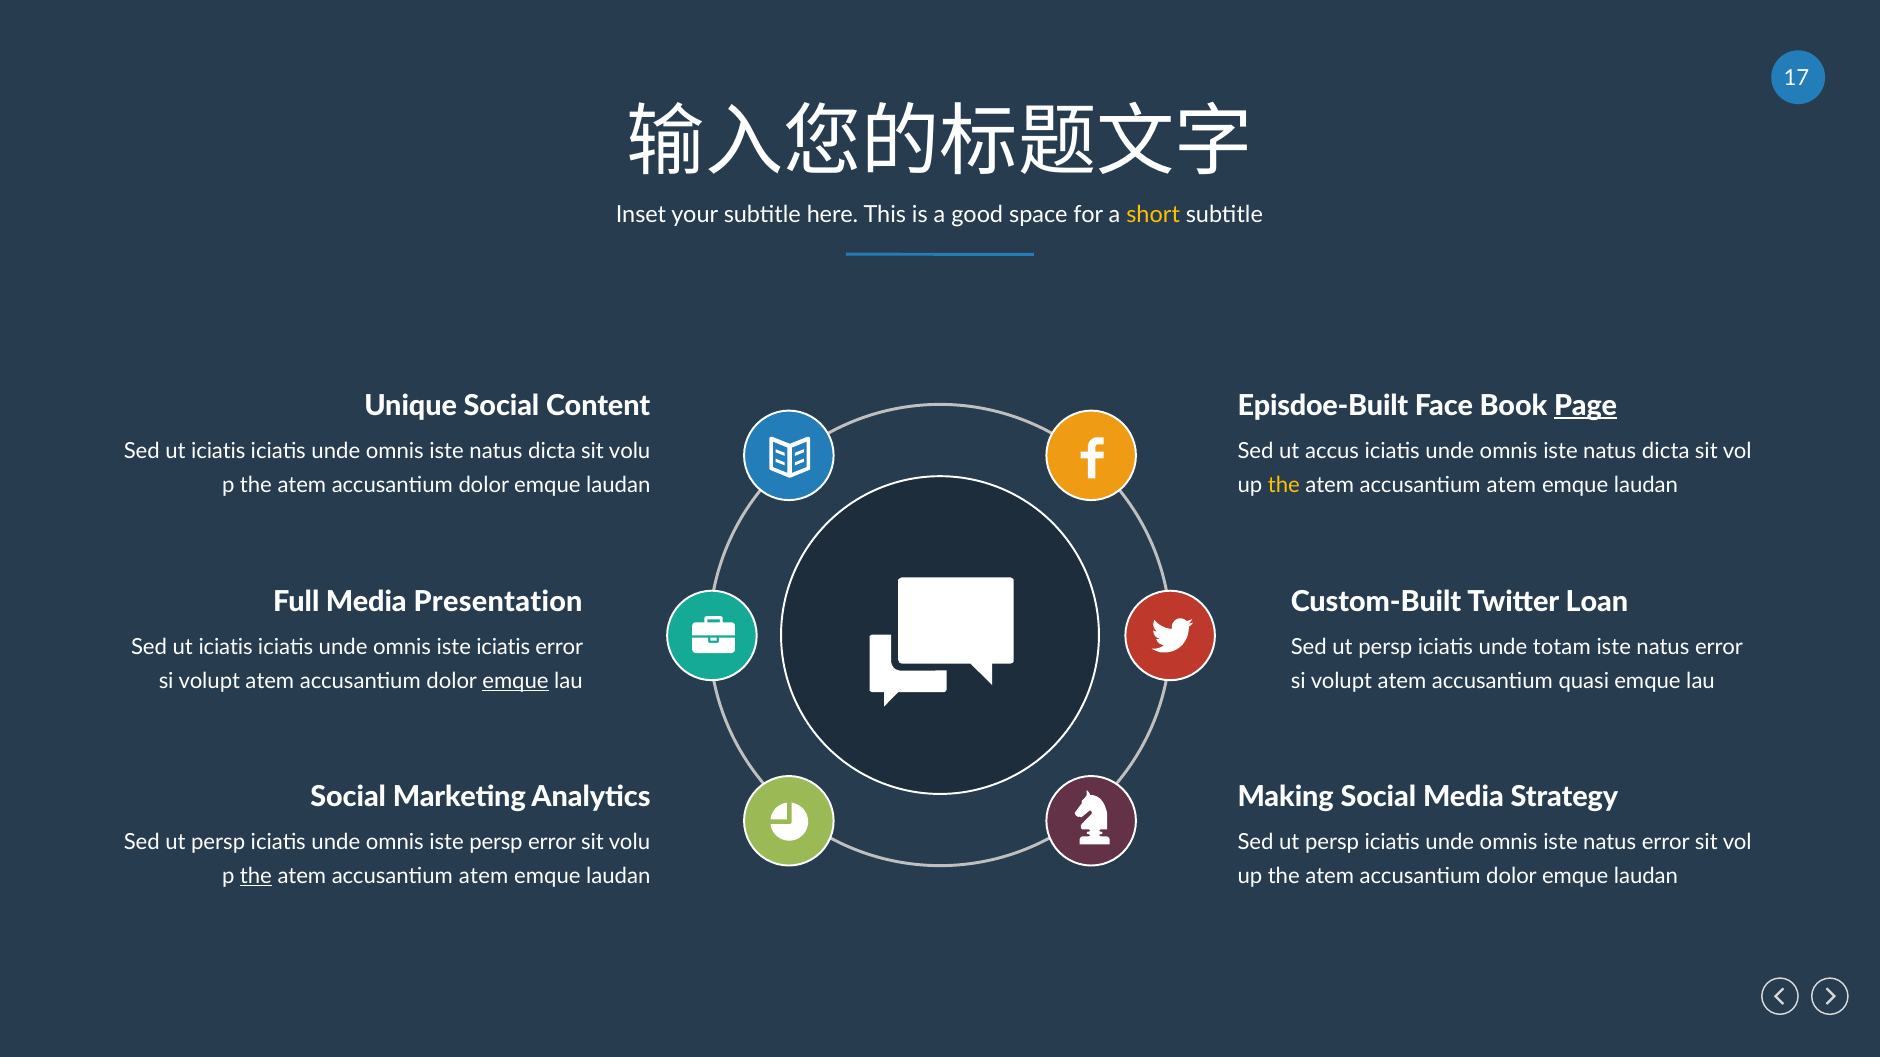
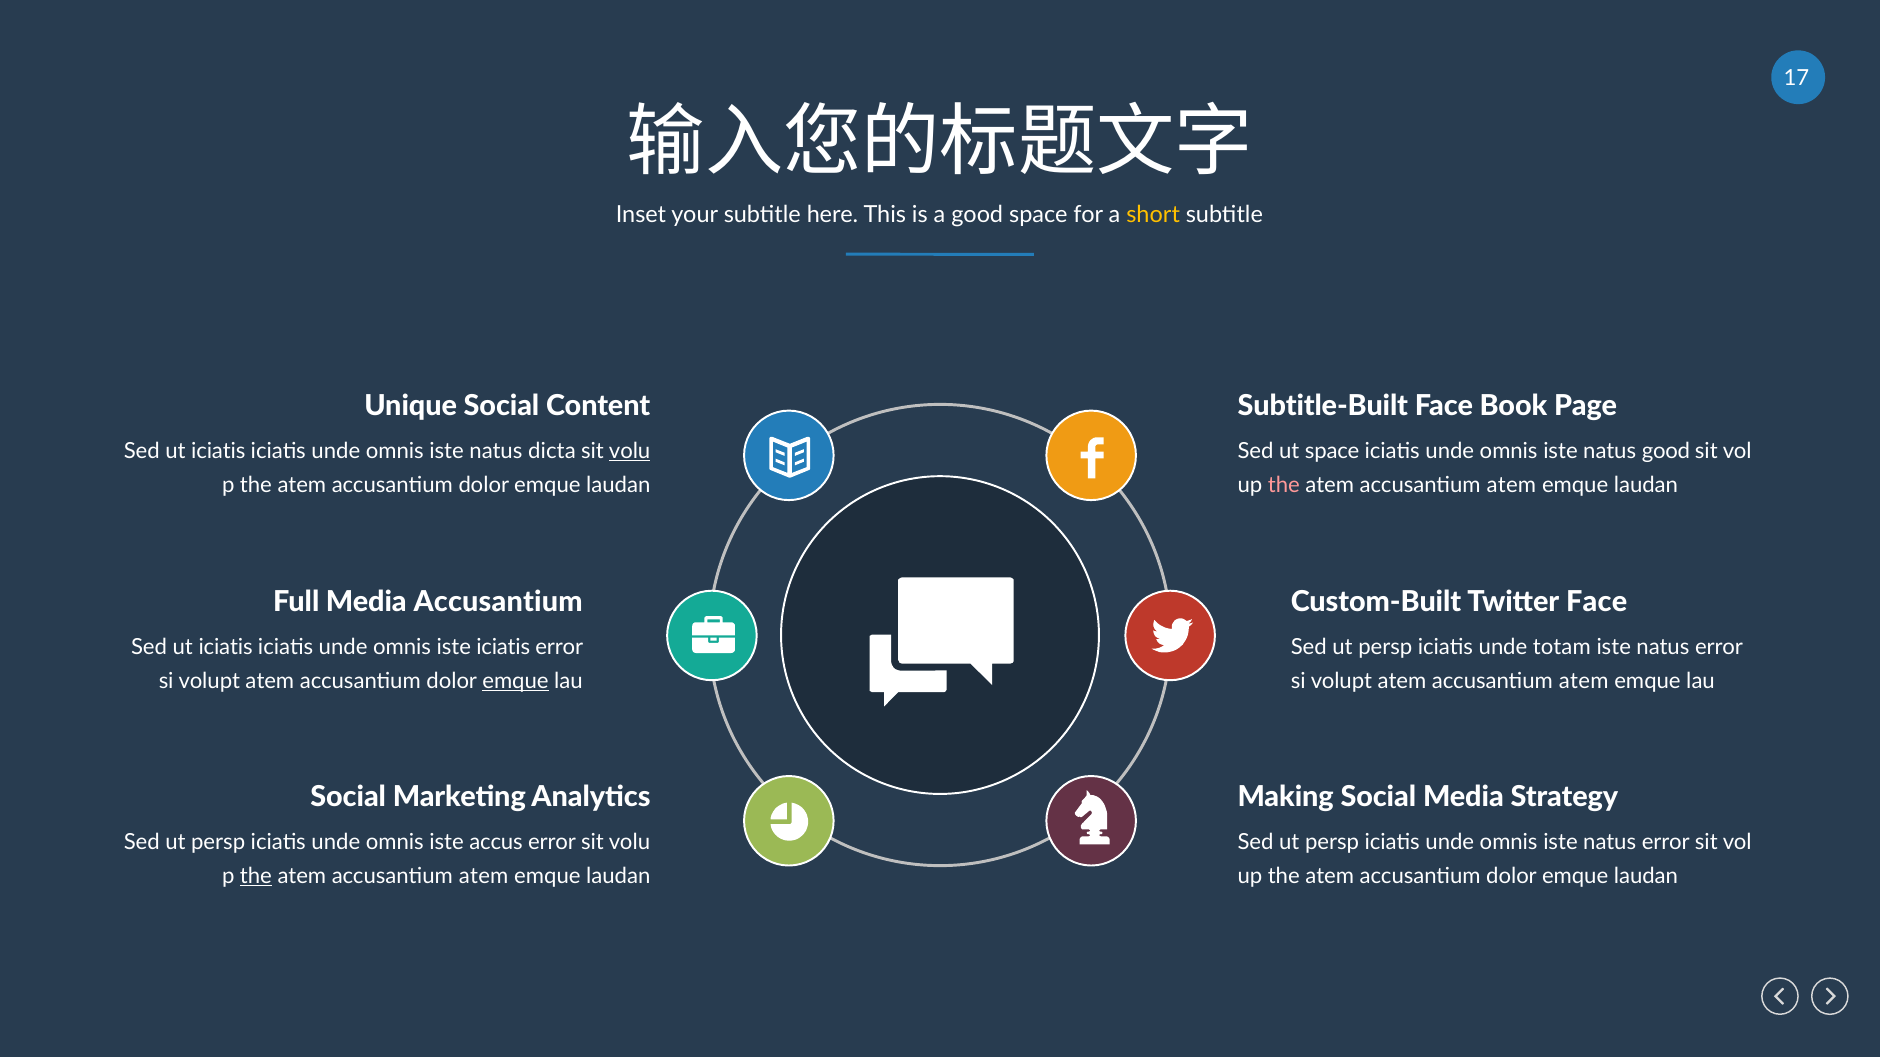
Episdoe-Built: Episdoe-Built -> Subtitle-Built (1323, 406)
Page underline: present -> none (1586, 406)
volu underline: none -> present (630, 451)
ut accus: accus -> space (1332, 451)
dicta: dicta -> good (1666, 451)
the colour: yellow -> pink (1284, 485)
Media Presentation: Presentation -> Accusantium (498, 602)
Twitter Loan: Loan -> Face (1597, 602)
volupt atem accusantium quasi: quasi -> atem (1584, 681)
iste persp: persp -> accus (496, 842)
